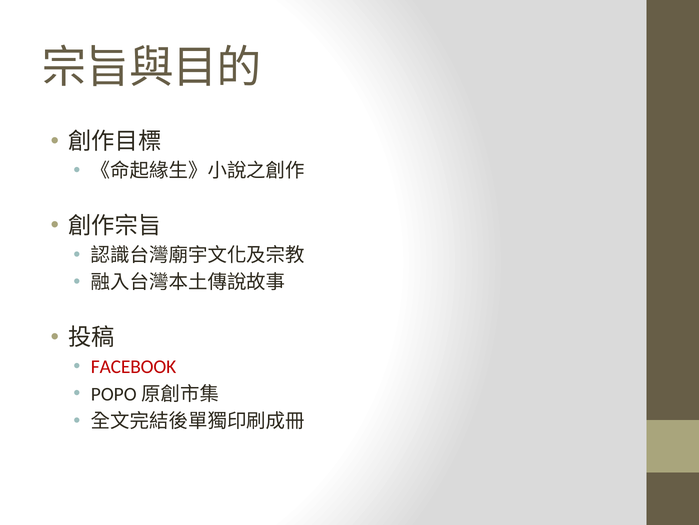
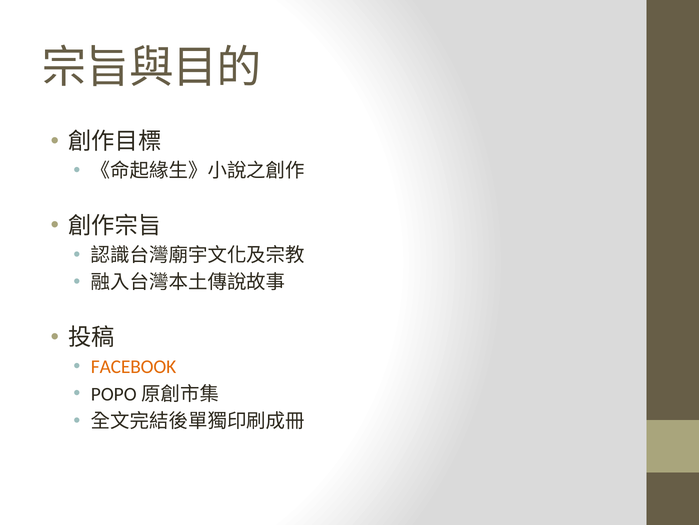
FACEBOOK colour: red -> orange (134, 366)
